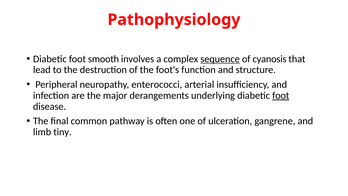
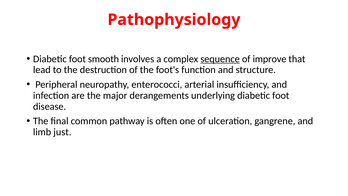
cyanosis: cyanosis -> improve (270, 59)
foot underline: present -> none (281, 95)
tiny: tiny -> just (62, 132)
